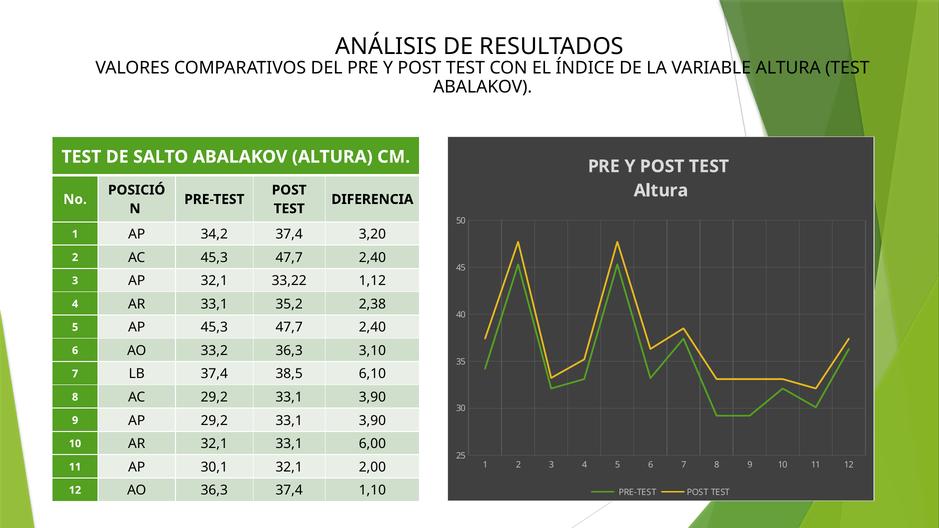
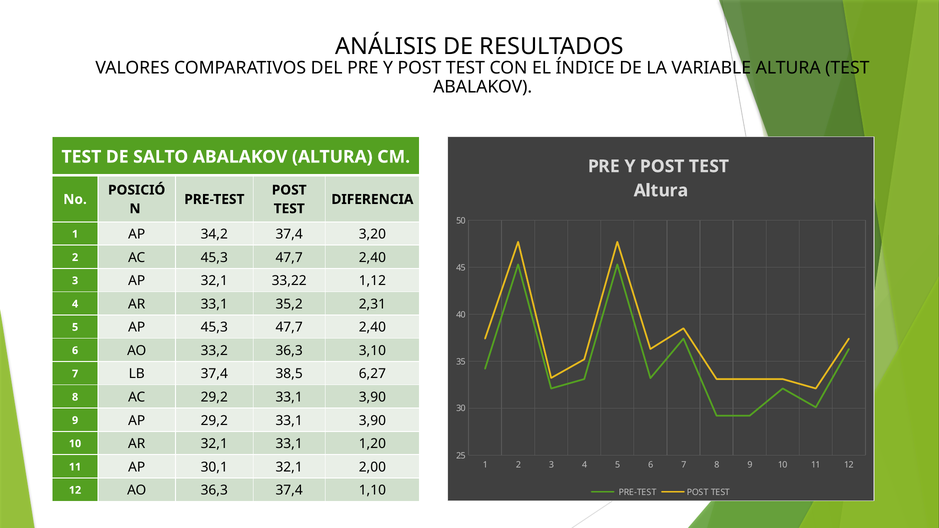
2,38: 2,38 -> 2,31 (372, 304)
6,10: 6,10 -> 6,27 (372, 374)
6,00: 6,00 -> 1,20 (372, 444)
